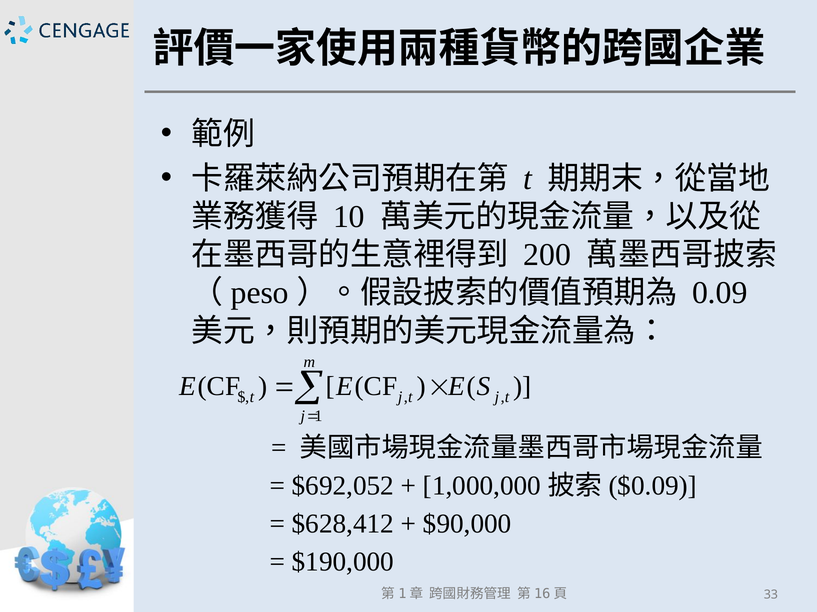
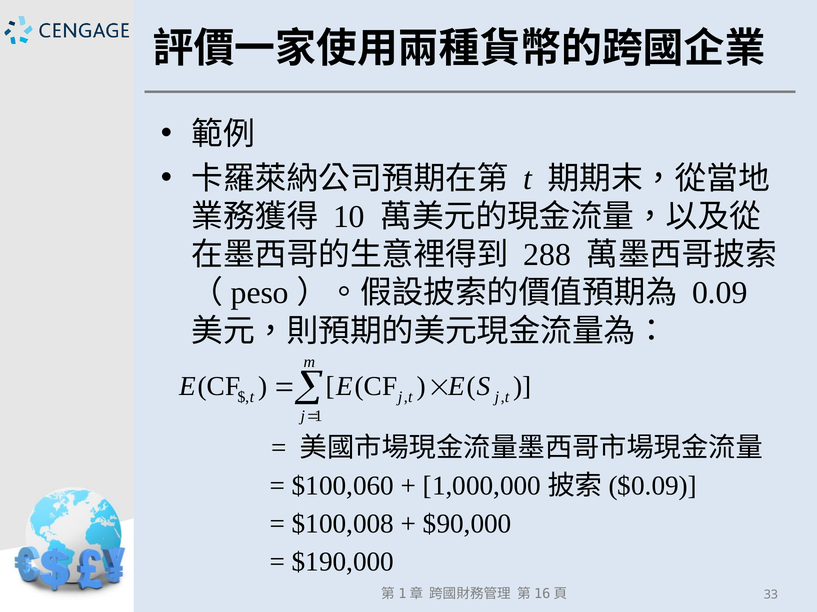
200: 200 -> 288 (547, 255)
$692,052: $692,052 -> $100,060 (343, 486)
$628,412: $628,412 -> $100,008 (343, 525)
